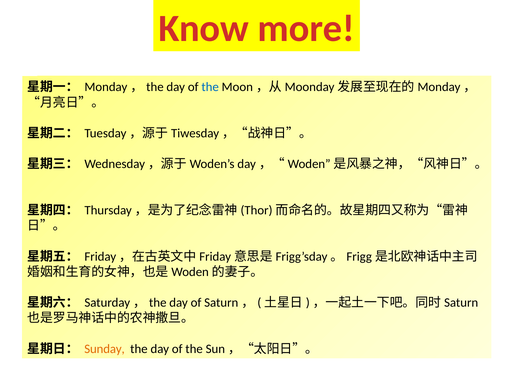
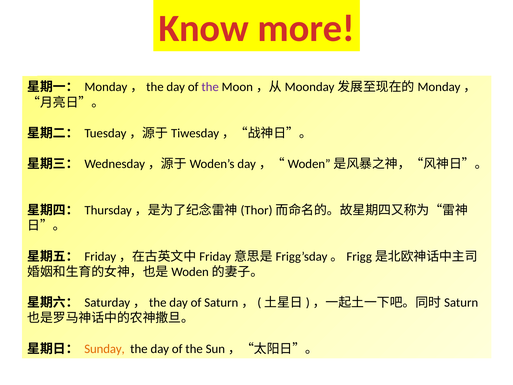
the colour: blue -> purple (210, 87)
